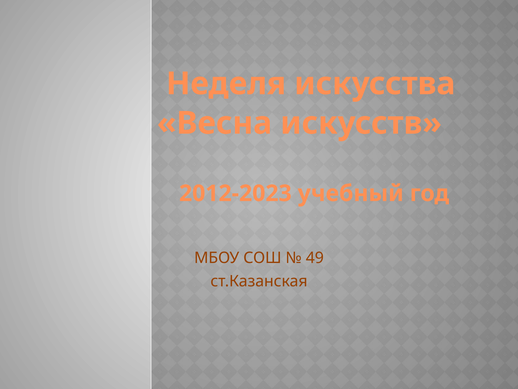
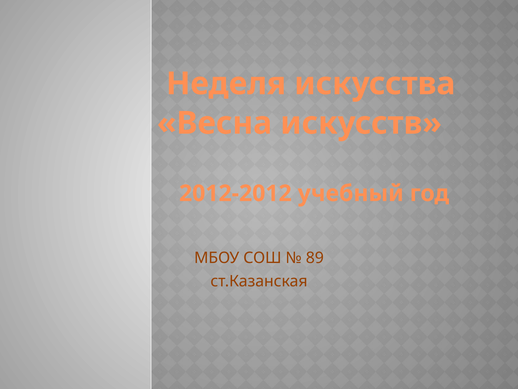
2012-2023: 2012-2023 -> 2012-2012 (235, 193)
49: 49 -> 89 (315, 257)
